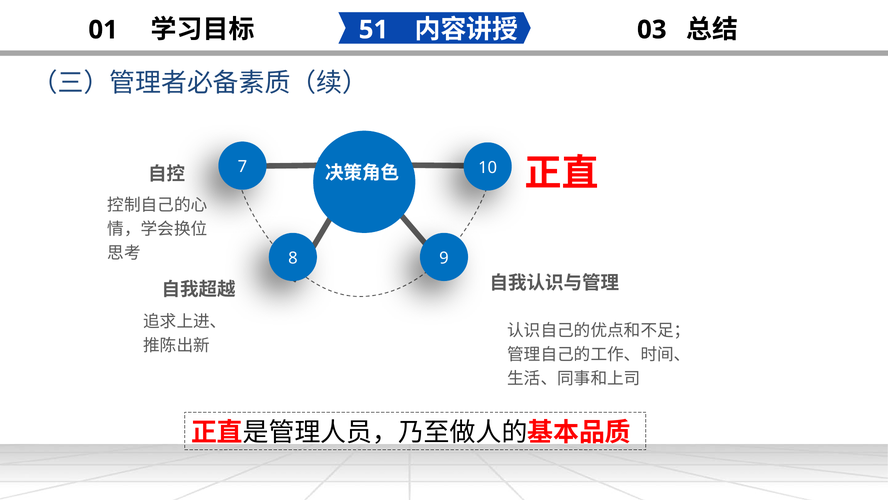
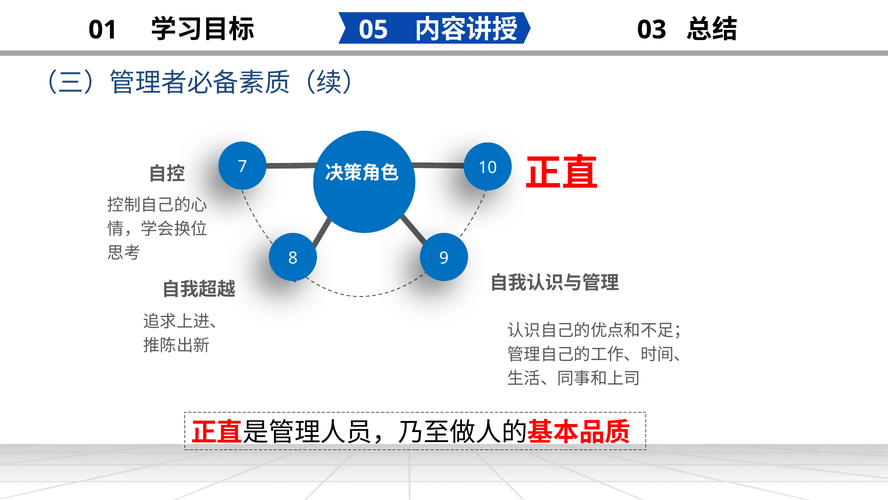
51: 51 -> 05 (373, 30)
